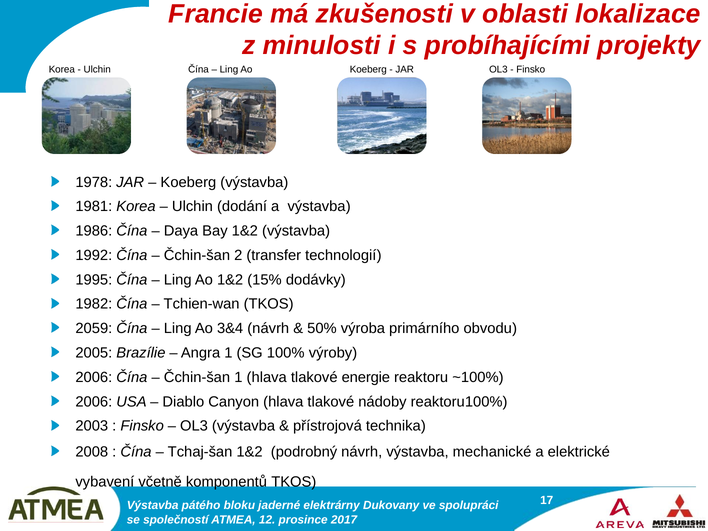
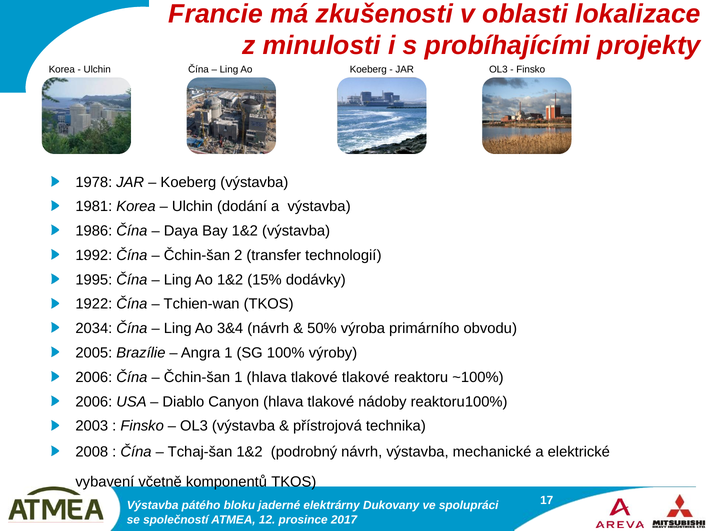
1982: 1982 -> 1922 (94, 304)
2059: 2059 -> 2034 (94, 329)
tlakové energie: energie -> tlakové (366, 377)
